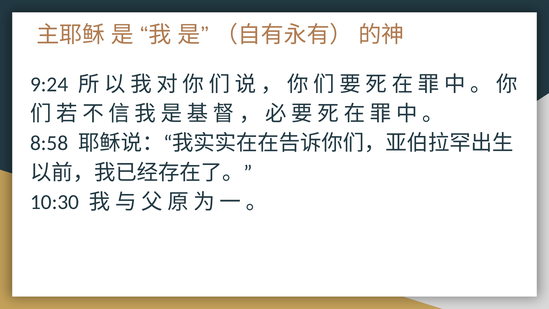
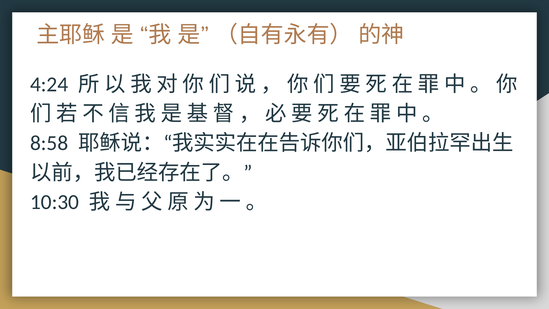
9:24: 9:24 -> 4:24 (49, 84)
